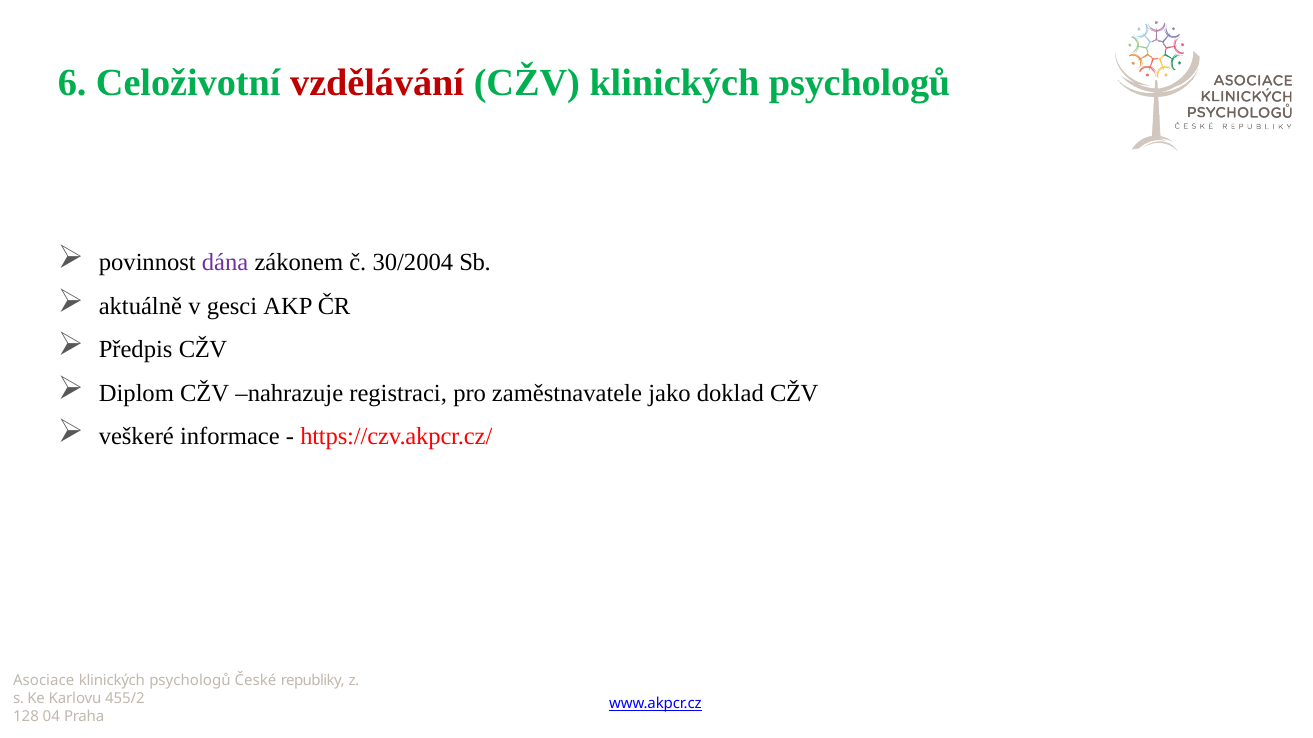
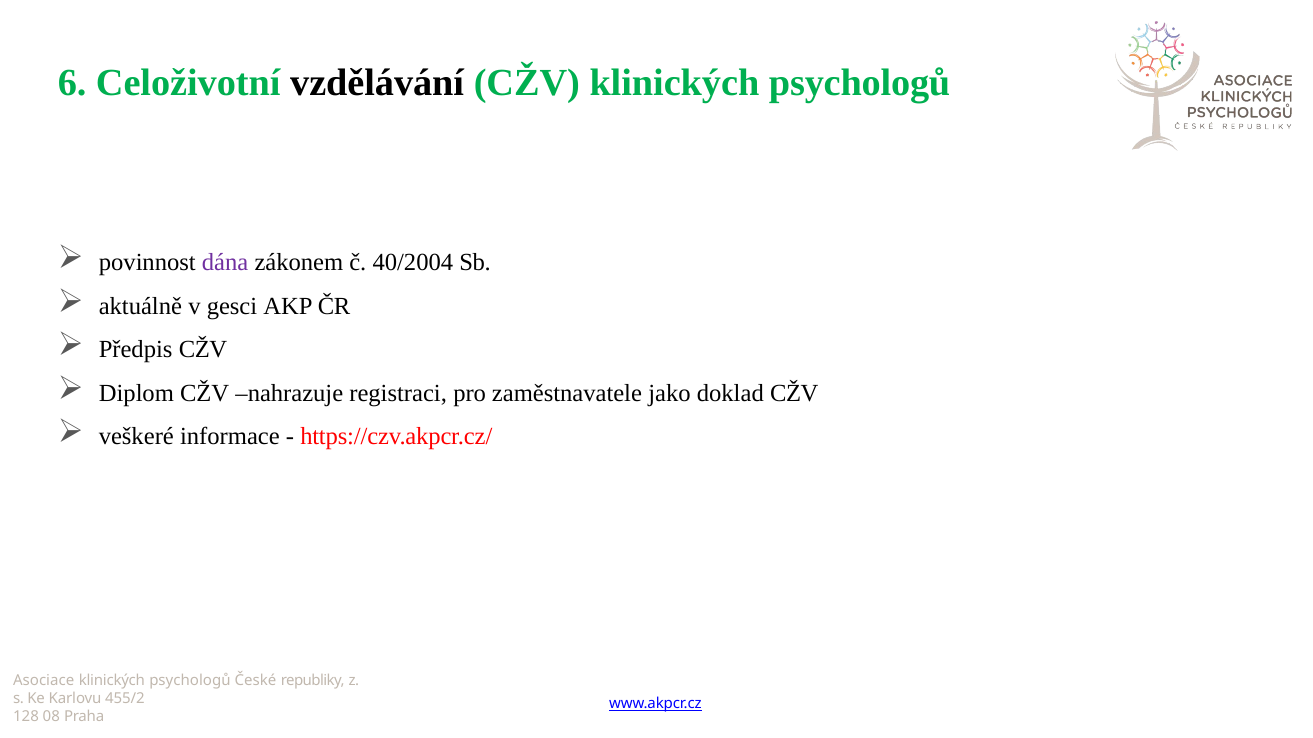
vzdělávání colour: red -> black (377, 83)
30/2004: 30/2004 -> 40/2004 (413, 263)
04: 04 -> 08 (51, 717)
